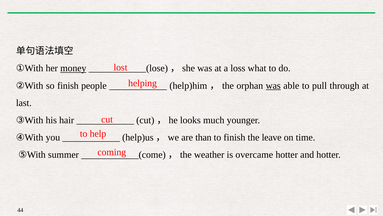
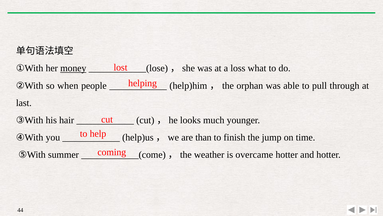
so finish: finish -> when (68, 85)
was underline: present -> none (273, 85)
leave: leave -> jump (272, 137)
